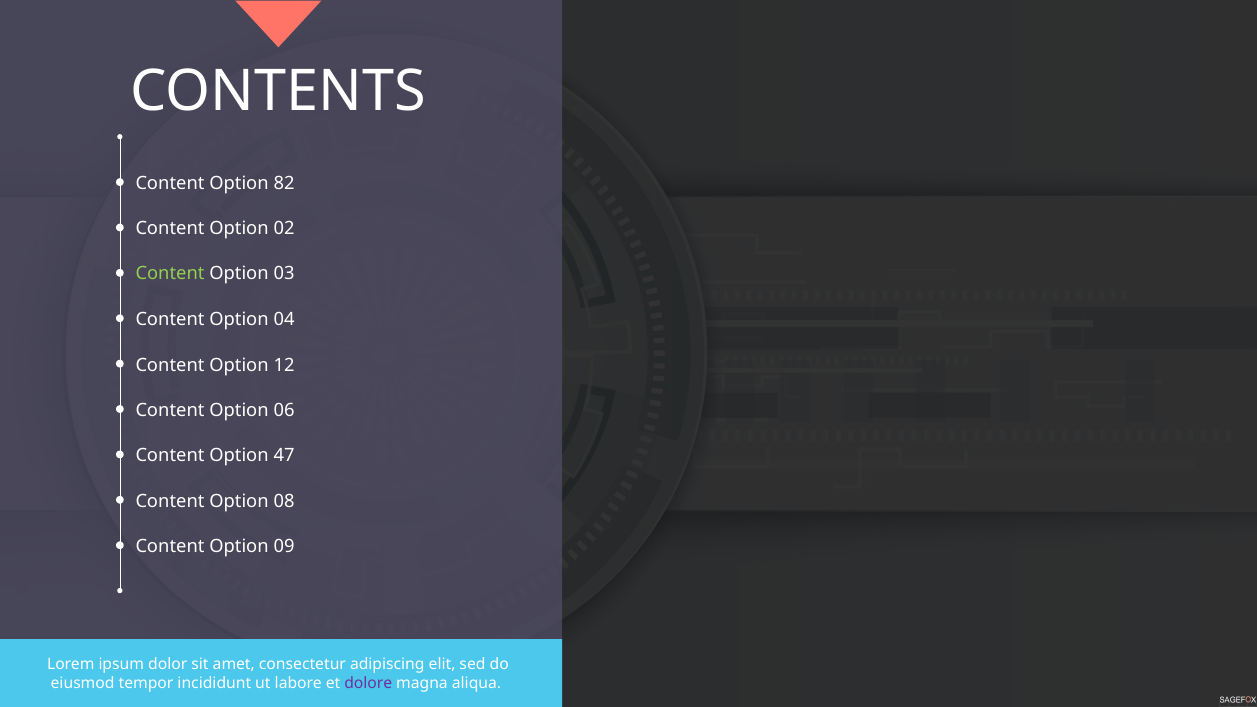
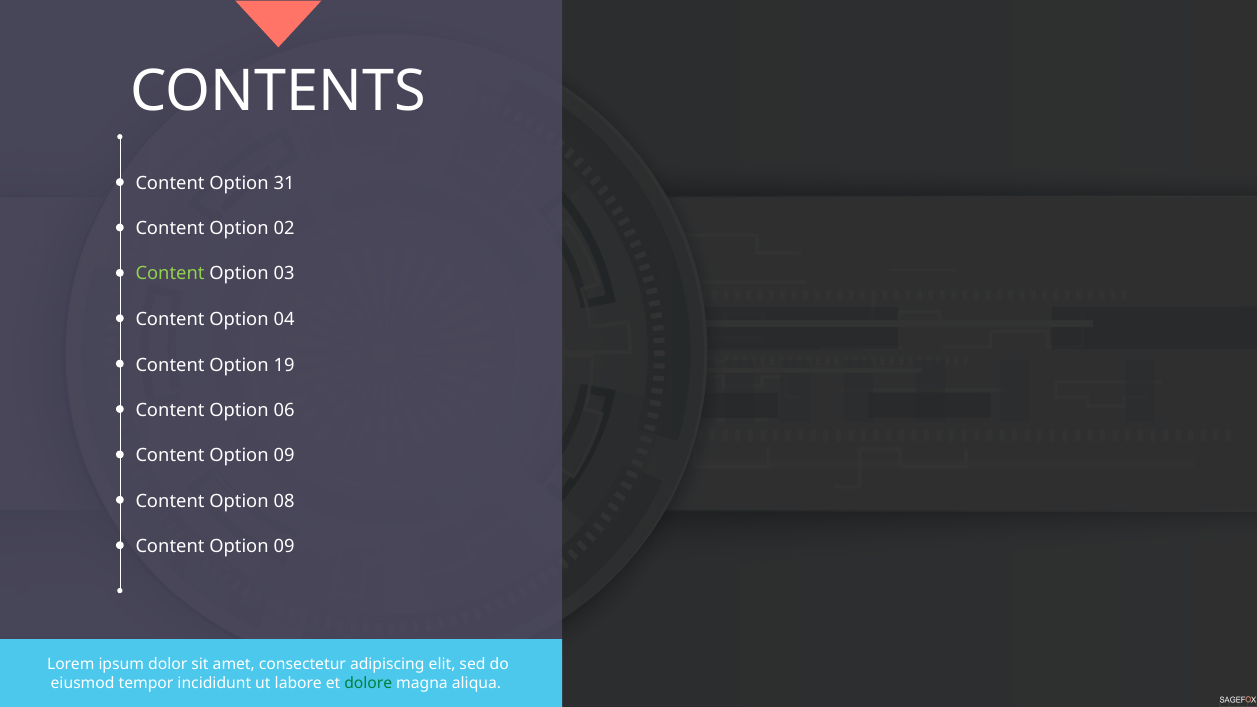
82: 82 -> 31 (284, 183)
12: 12 -> 19 (284, 365)
47: 47 -> 09 (284, 456)
dolore colour: purple -> green (368, 683)
